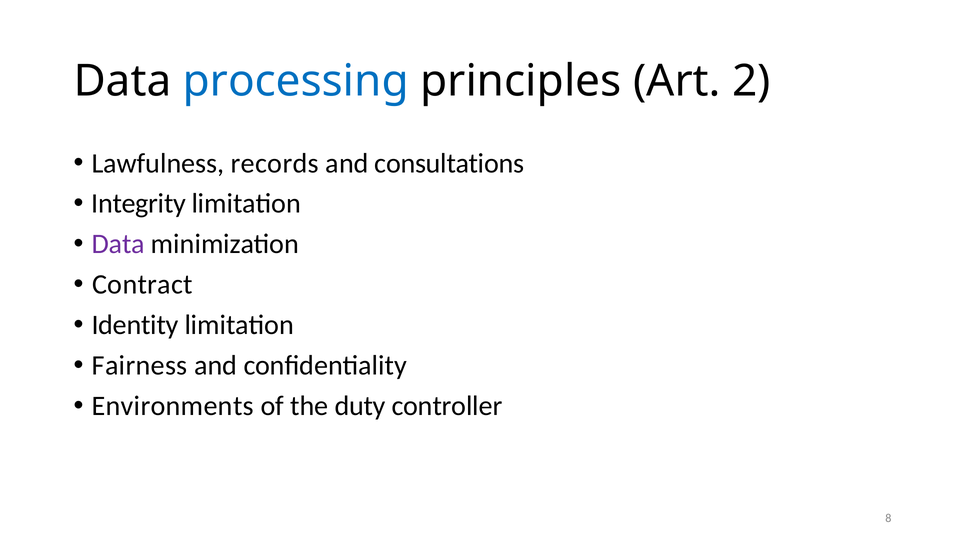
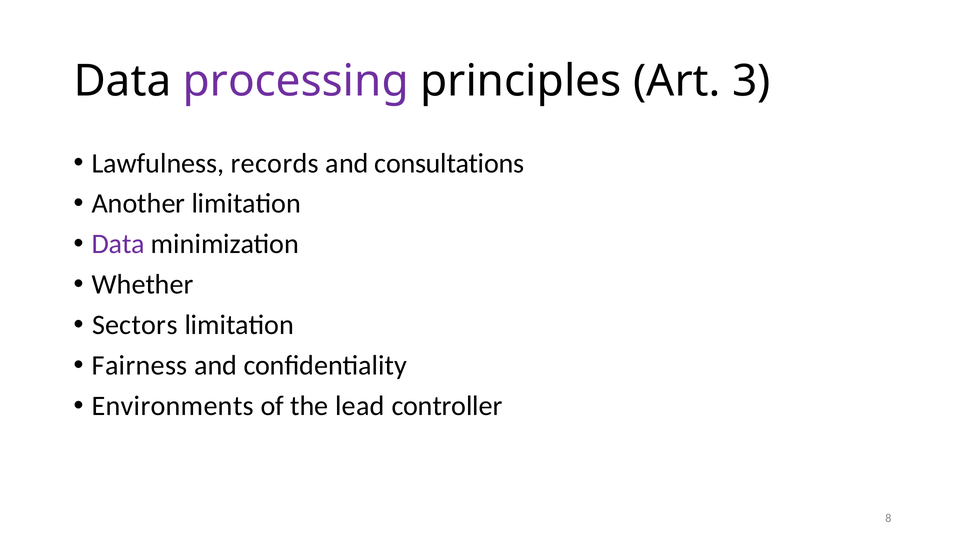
processing colour: blue -> purple (296, 81)
2: 2 -> 3 (751, 81)
Integrity: Integrity -> Another (138, 204)
Contract: Contract -> Whether (143, 285)
Identity: Identity -> Sectors (135, 325)
duty: duty -> lead (360, 406)
